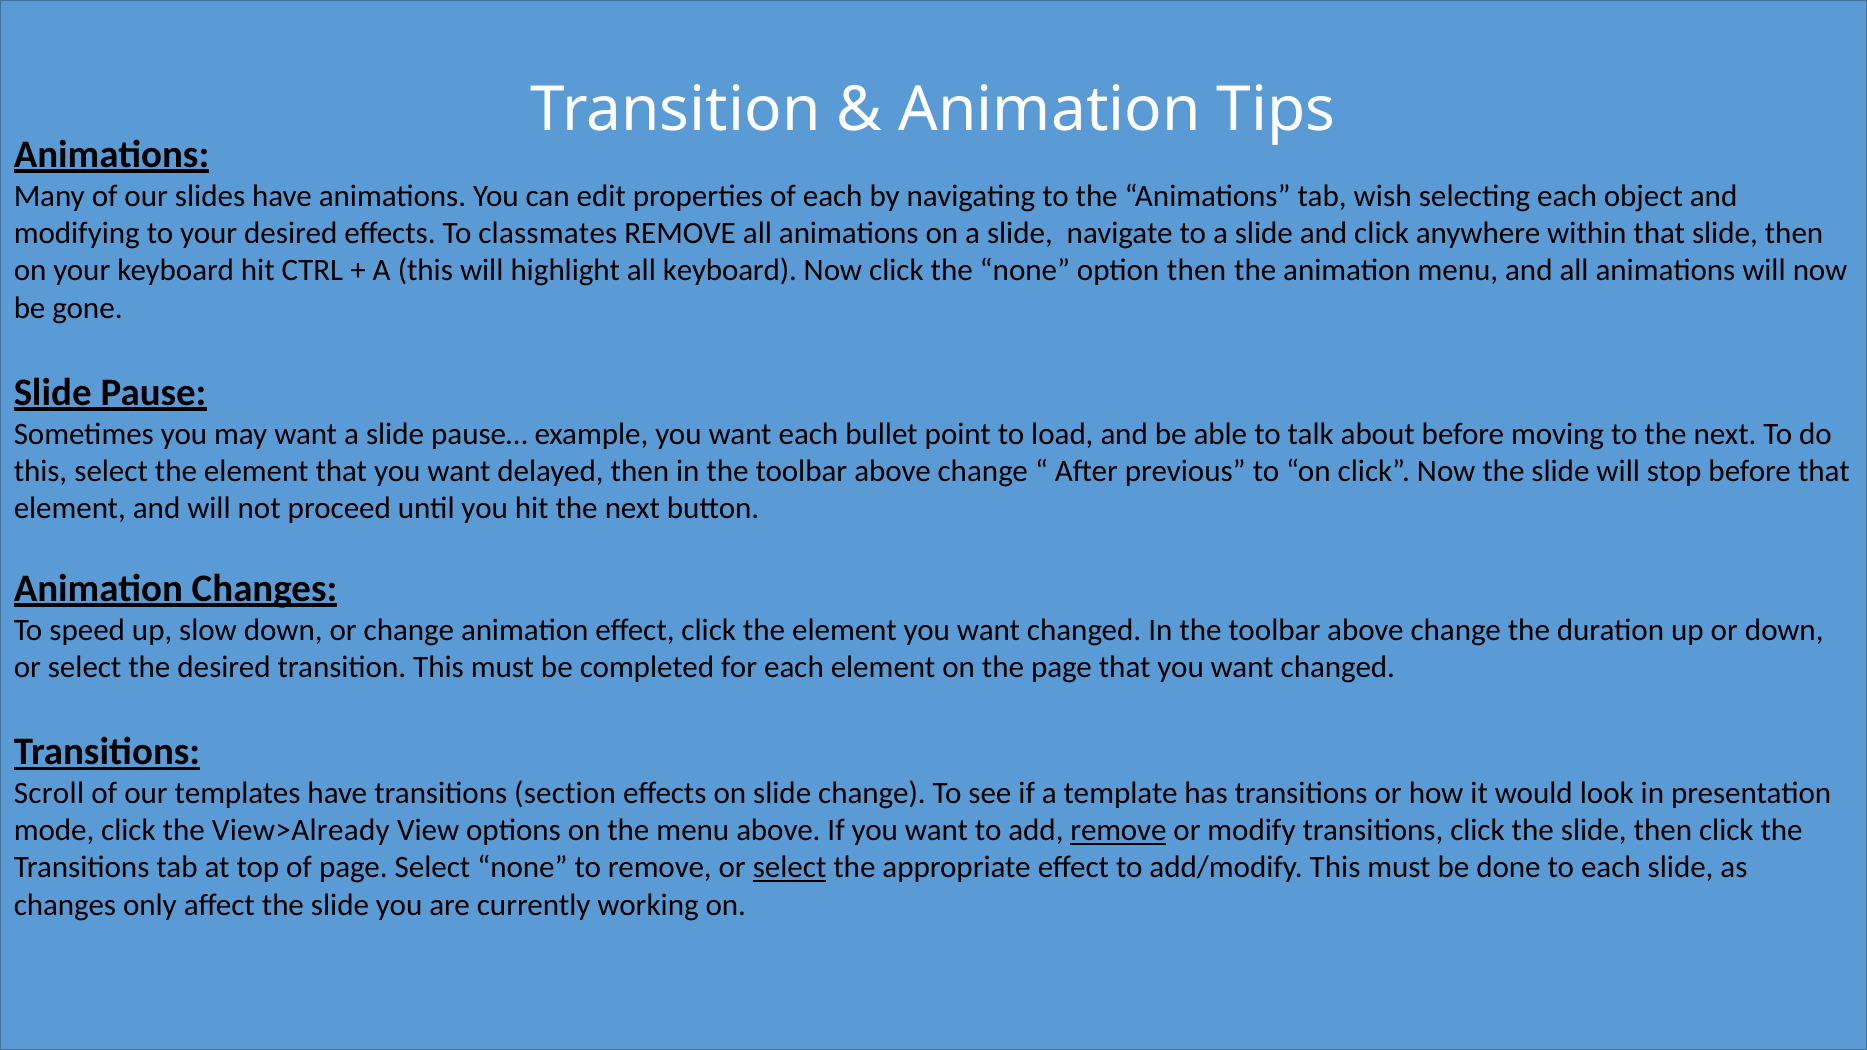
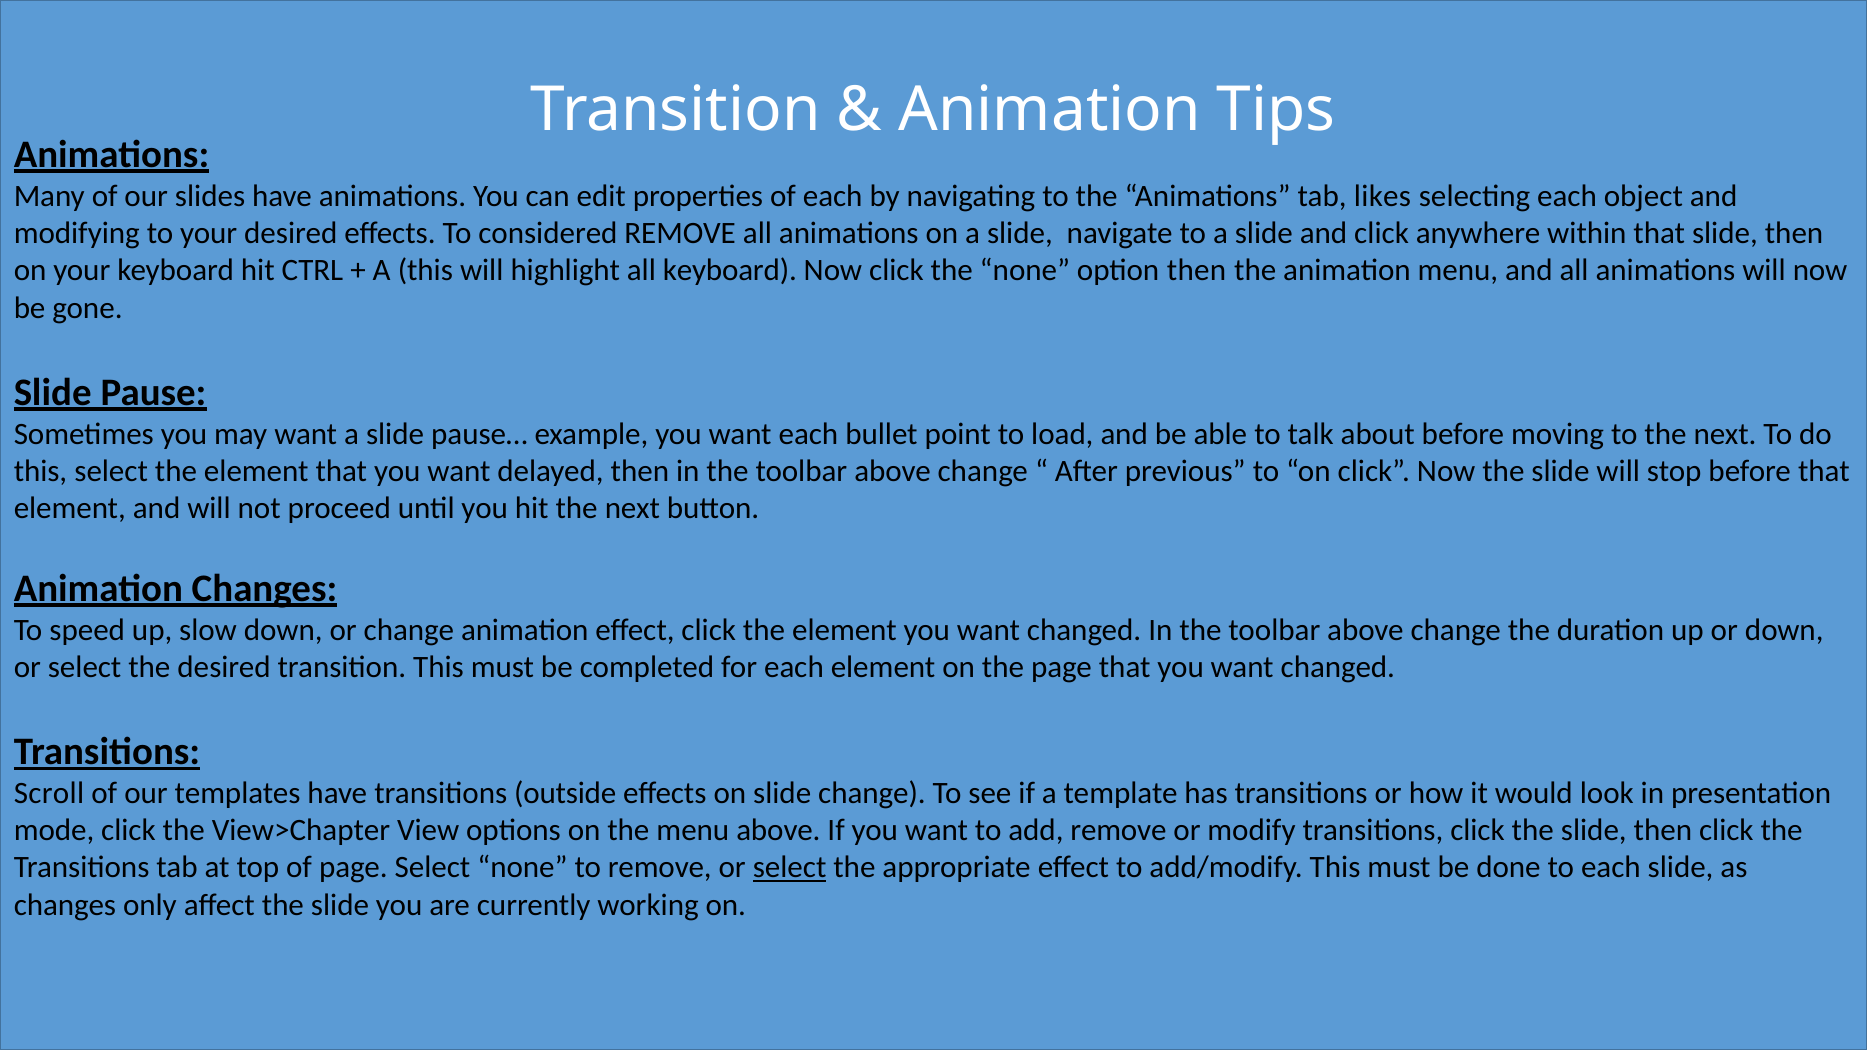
wish: wish -> likes (1383, 196)
classmates: classmates -> considered (548, 233)
section: section -> outside (565, 793)
View>Already: View>Already -> View>Chapter (301, 831)
remove underline: present -> none (1118, 831)
